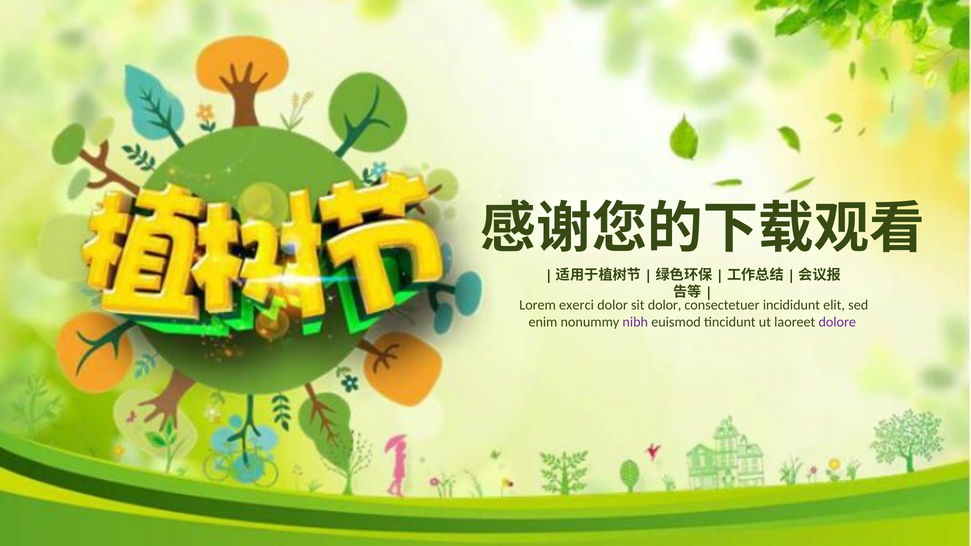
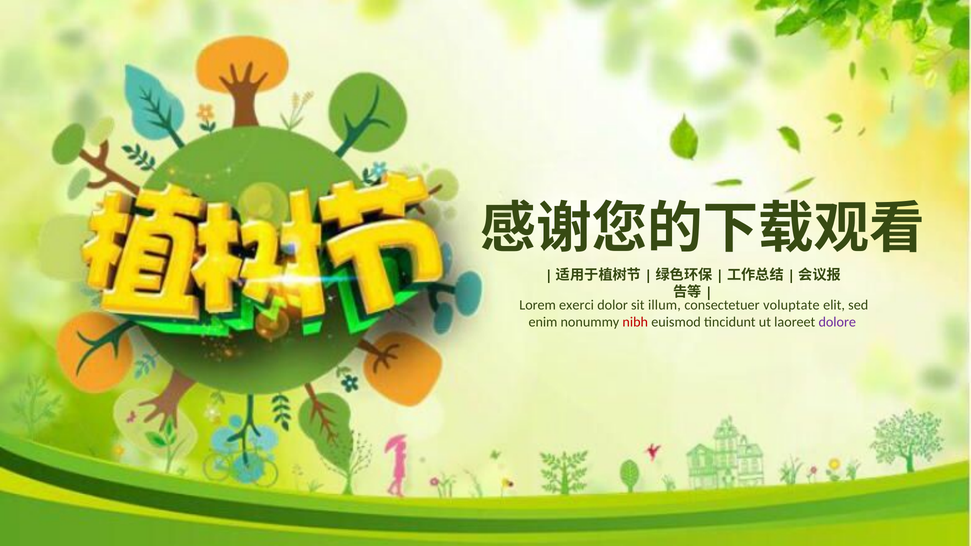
sit dolor: dolor -> illum (664, 305)
incididunt: incididunt -> voluptate (791, 305)
nibh colour: purple -> red (635, 322)
